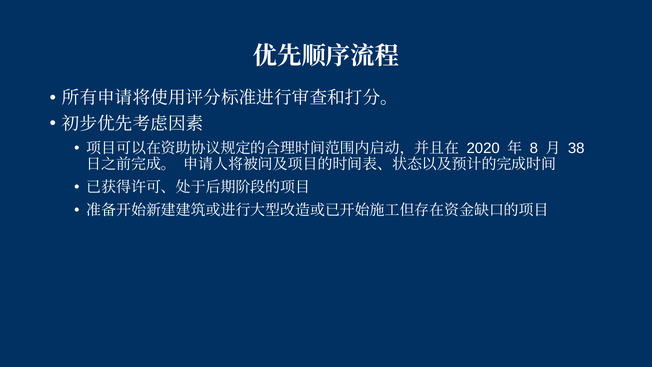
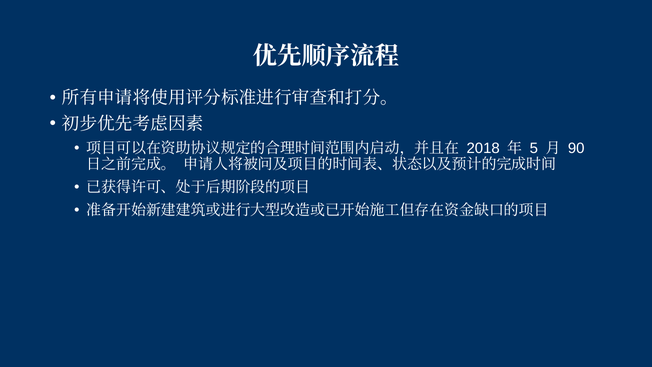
2020: 2020 -> 2018 (483, 148)
8: 8 -> 5 (534, 148)
38: 38 -> 90 (576, 148)
